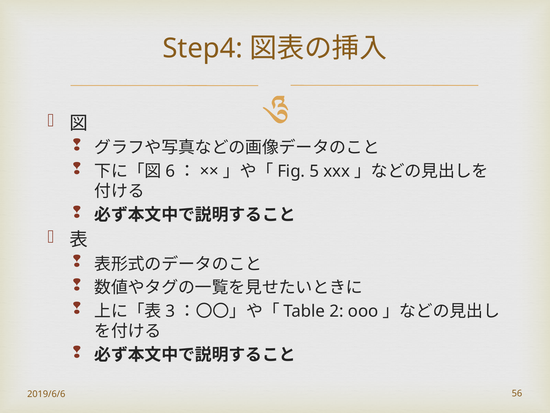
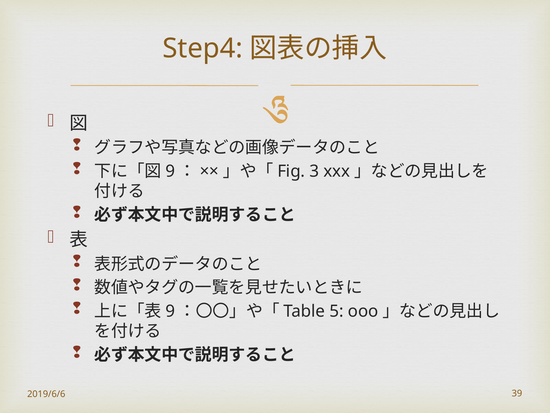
6: 6 -> 9 (170, 171)
5: 5 -> 3 (314, 171)
3: 3 -> 9 (170, 311)
2: 2 -> 5 (337, 311)
56: 56 -> 39 (517, 393)
